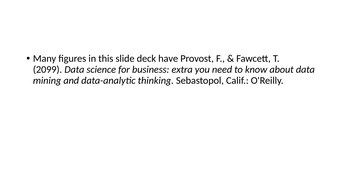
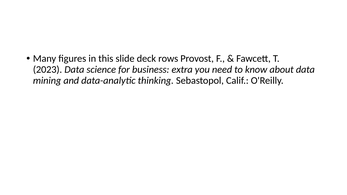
have: have -> rows (168, 59)
2099: 2099 -> 2023 (48, 70)
